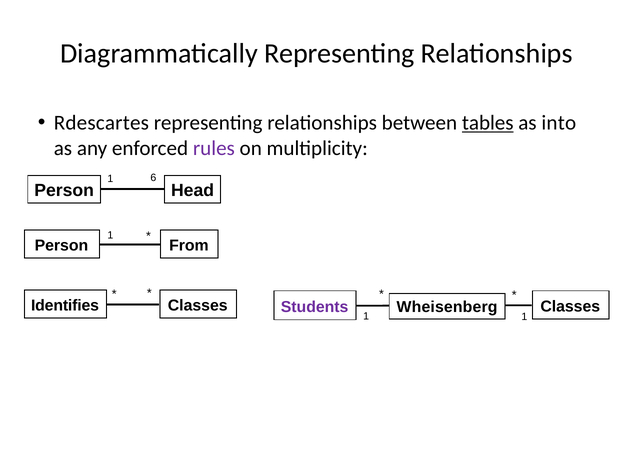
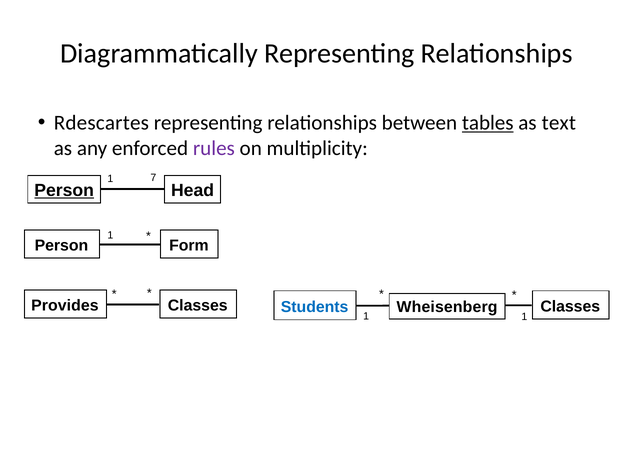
into: into -> text (559, 123)
6: 6 -> 7 (153, 178)
Person underline: none -> present (64, 190)
From: From -> Form (189, 246)
Identifies: Identifies -> Provides (65, 305)
Students colour: purple -> blue (315, 307)
